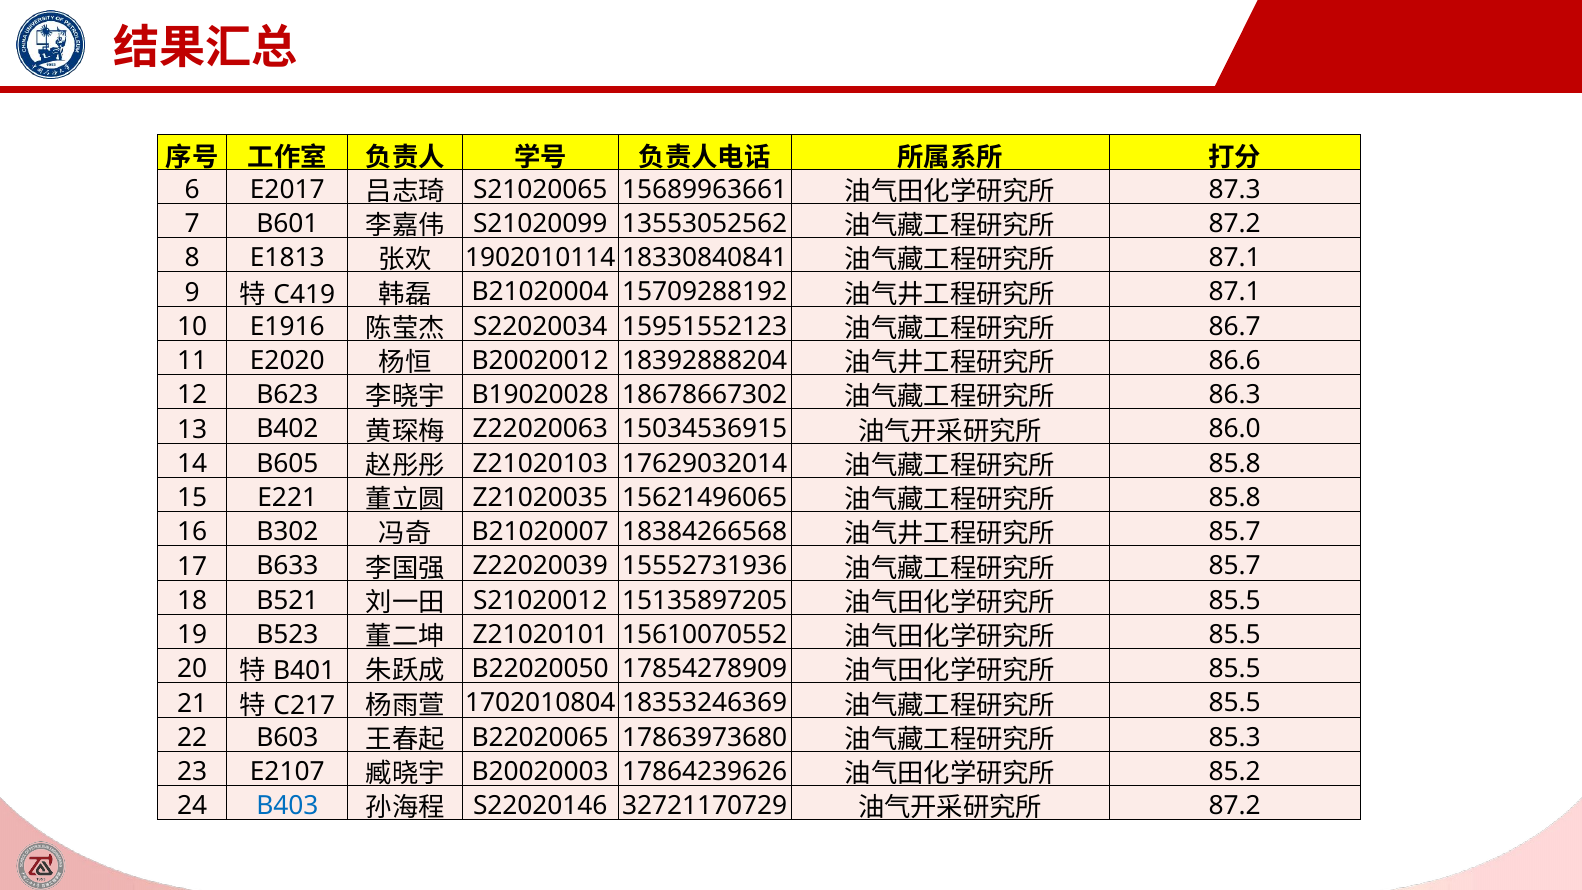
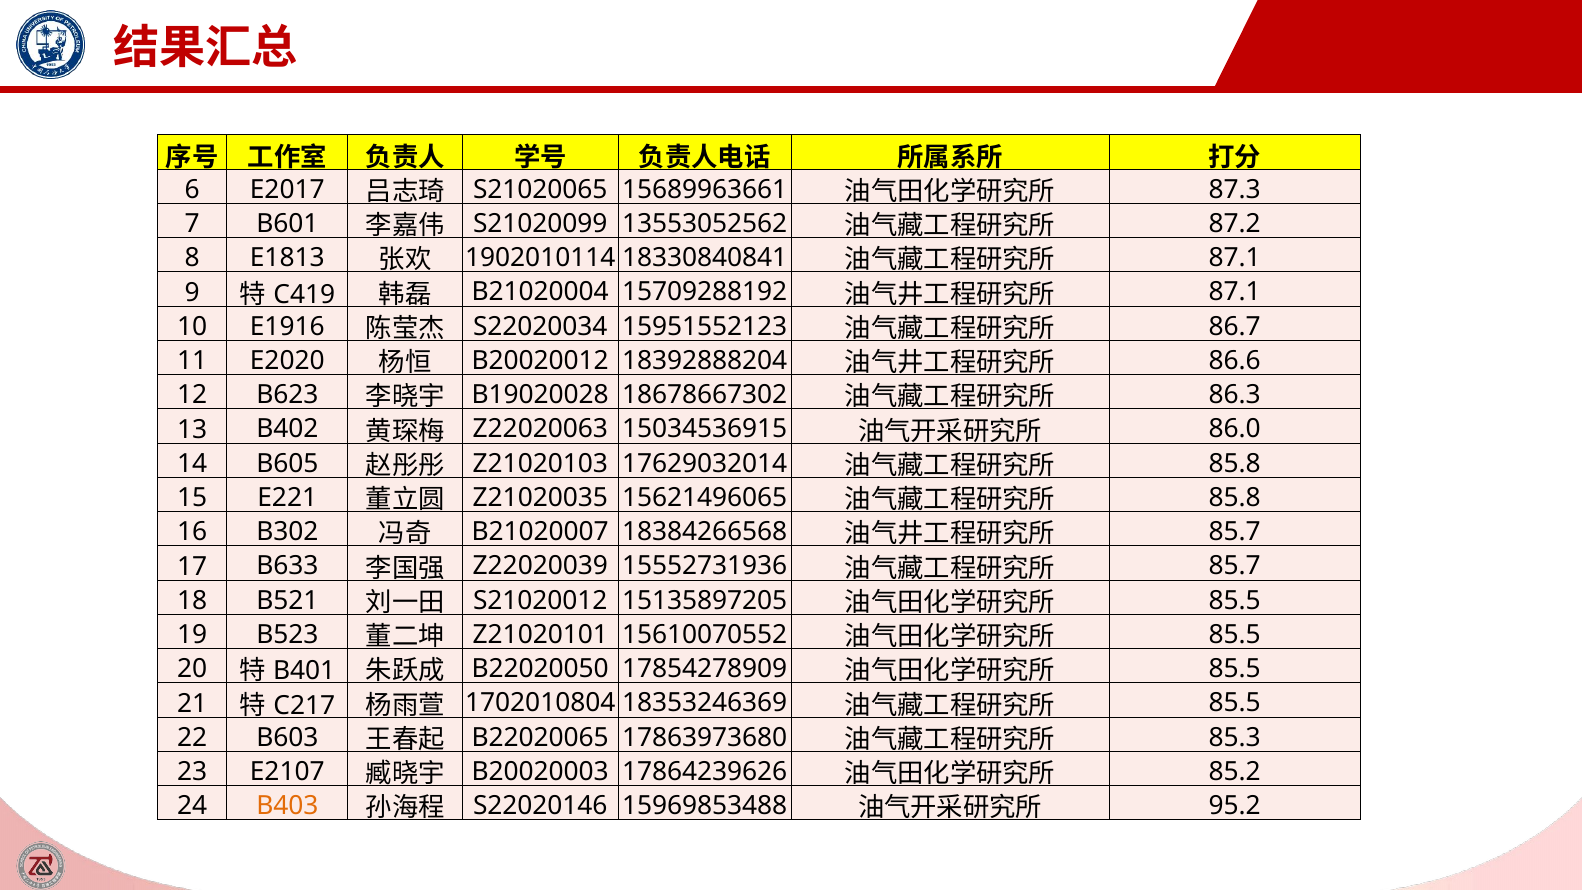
B403 colour: blue -> orange (287, 806)
32721170729: 32721170729 -> 15969853488 (705, 806)
87.2: 87.2 -> 95.2 (1235, 806)
